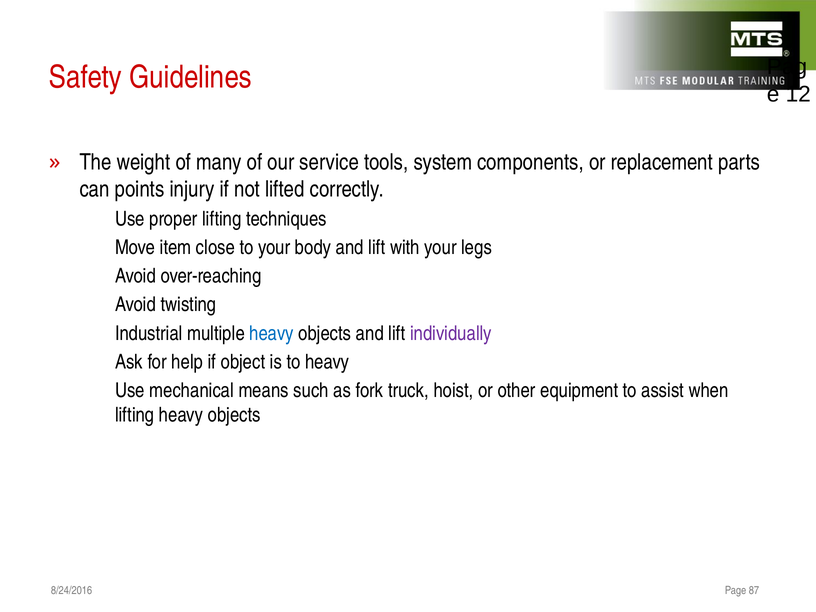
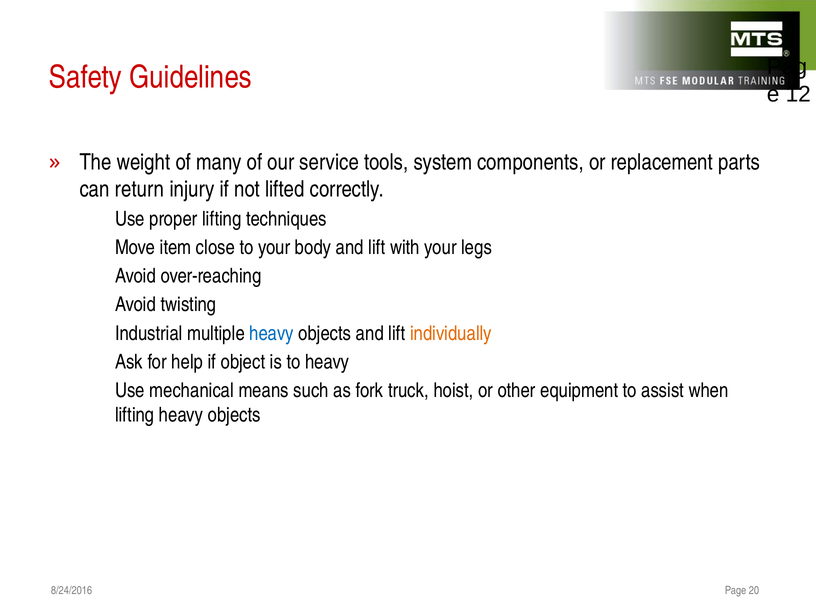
points: points -> return (139, 189)
individually colour: purple -> orange (451, 333)
87: 87 -> 20 (754, 591)
